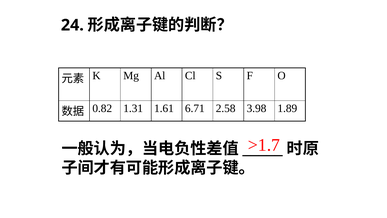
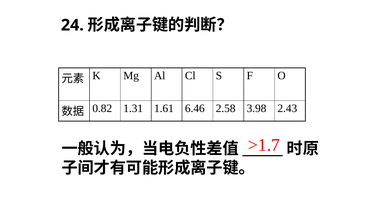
6.71: 6.71 -> 6.46 (195, 108)
1.89: 1.89 -> 2.43 (287, 108)
